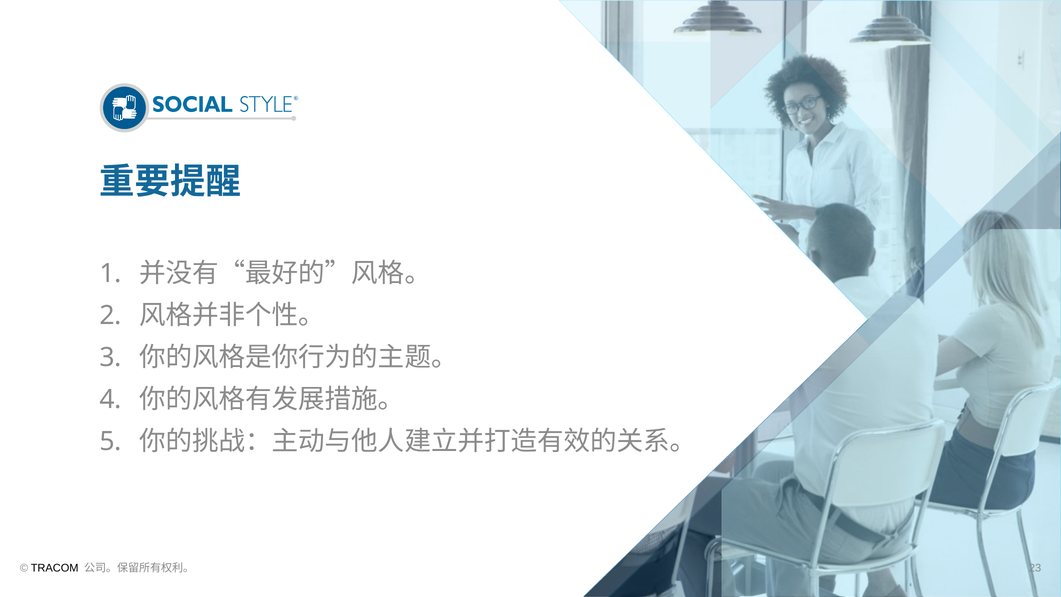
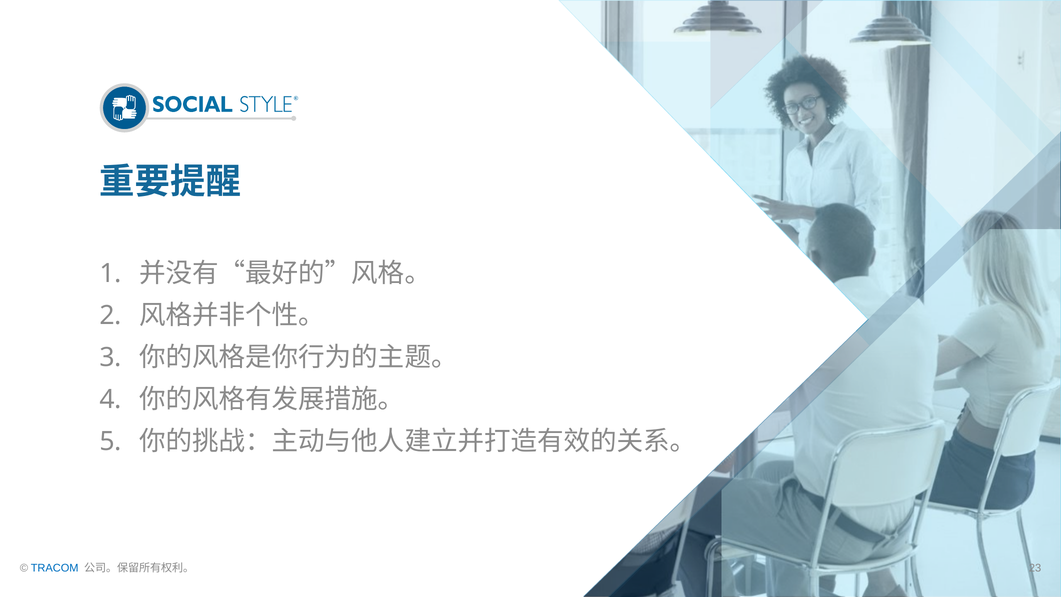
TRACOM colour: black -> blue (55, 568)
